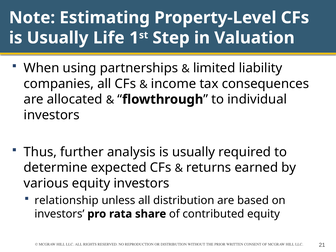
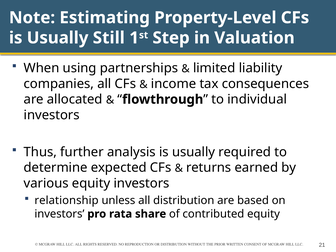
Life: Life -> Still (109, 38)
